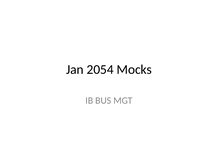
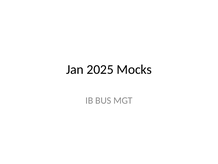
2054: 2054 -> 2025 (100, 69)
